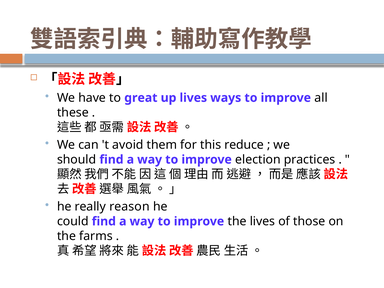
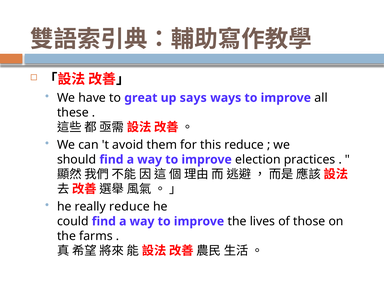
up lives: lives -> says (193, 98)
really reason: reason -> reduce (129, 207)
